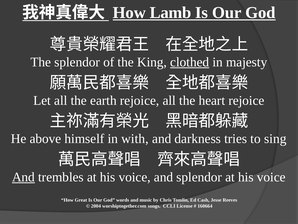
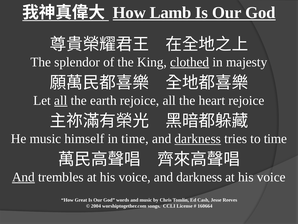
all underline: none -> present (61, 100)
He above: above -> music (45, 138)
in with: with -> time (135, 138)
darkness underline: none -> present (198, 138)
to sing: sing -> time (275, 138)
voice and splendor: splendor -> darkness (199, 177)
